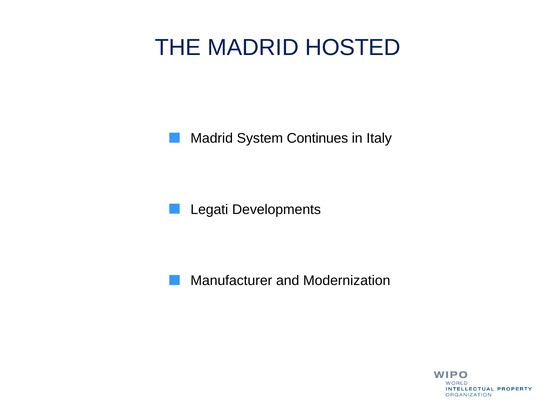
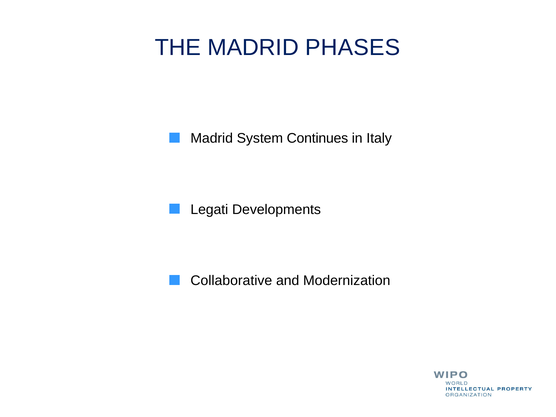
HOSTED: HOSTED -> PHASES (353, 48)
Manufacturer: Manufacturer -> Collaborative (231, 281)
